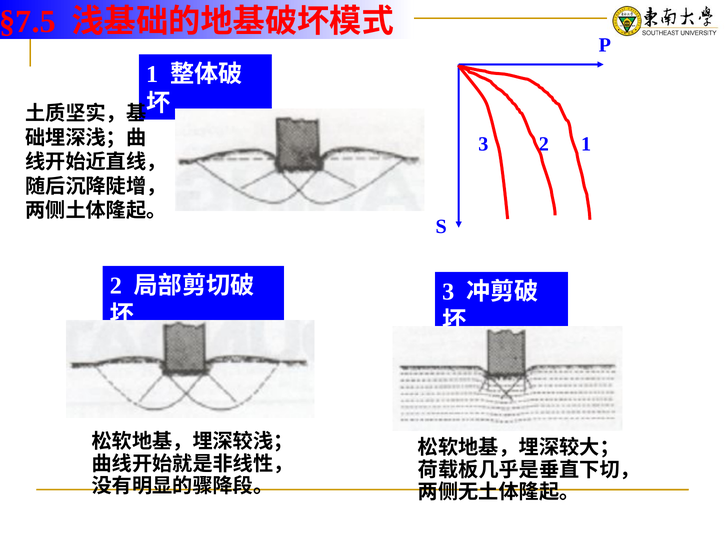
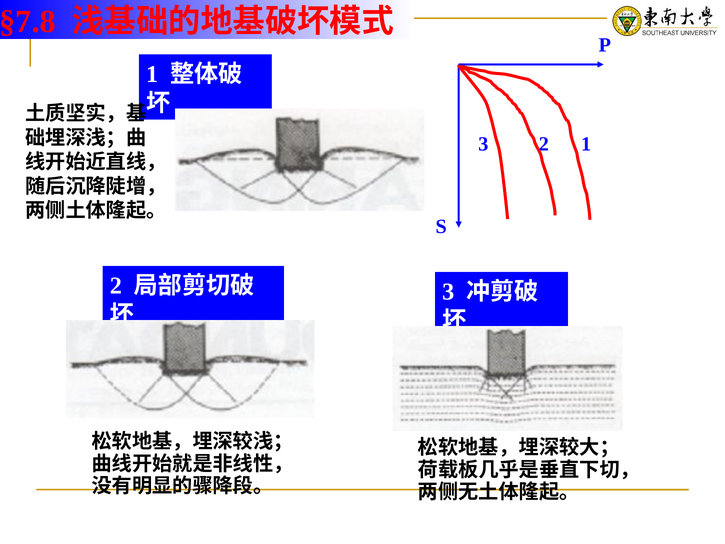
§7.5: §7.5 -> §7.8 (28, 22)
